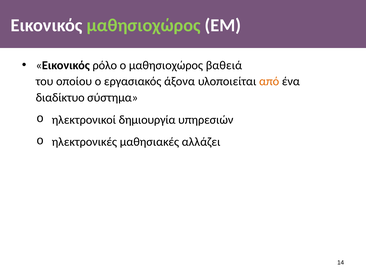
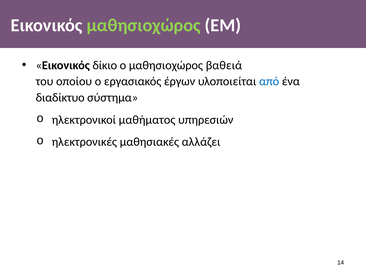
ρόλο: ρόλο -> δίκιο (105, 65)
άξονα: άξονα -> έργων (180, 81)
από colour: orange -> blue (269, 81)
δημιουργία: δημιουργία -> μαθήματος (147, 120)
